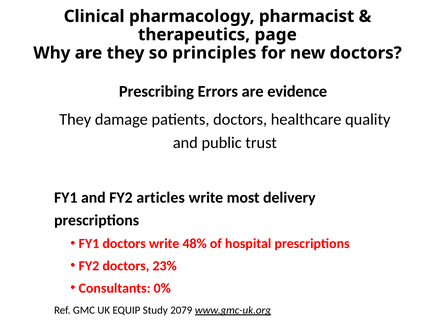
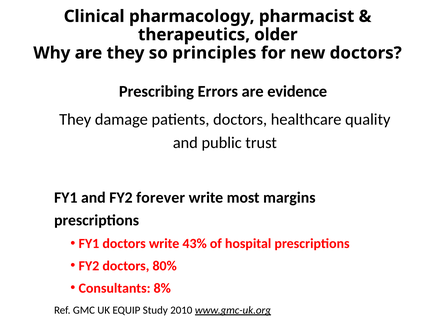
page: page -> older (276, 35)
articles: articles -> forever (161, 198)
delivery: delivery -> margins (289, 198)
48%: 48% -> 43% (195, 244)
23%: 23% -> 80% (165, 266)
0%: 0% -> 8% (162, 288)
2079: 2079 -> 2010 (181, 310)
